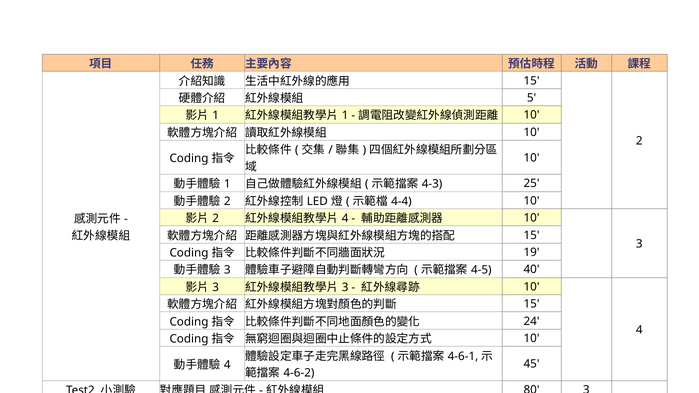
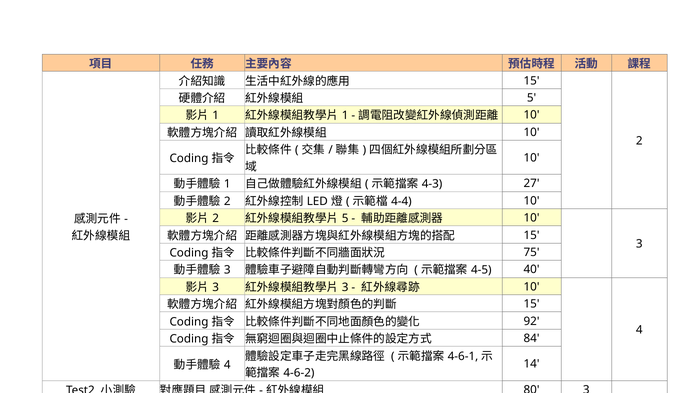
25: 25 -> 27 (532, 184)
4: 4 -> 5 (345, 219)
19: 19 -> 75 (532, 253)
24: 24 -> 92 (532, 321)
10: 10 -> 84 (532, 339)
45: 45 -> 14 (532, 364)
